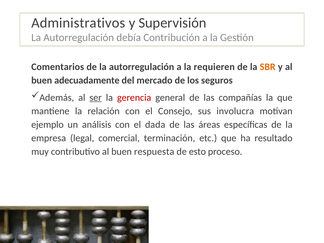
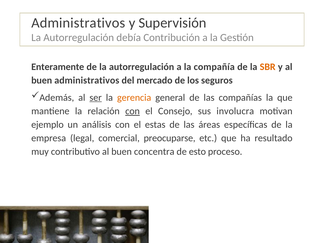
Comentarios: Comentarios -> Enteramente (58, 67)
requieren: requieren -> compañía (214, 67)
buen adecuadamente: adecuadamente -> administrativos (87, 80)
gerencia colour: red -> orange (134, 98)
con underline: none -> present (133, 111)
dada: dada -> estas (155, 125)
terminación: terminación -> preocuparse (170, 138)
respuesta: respuesta -> concentra (154, 152)
